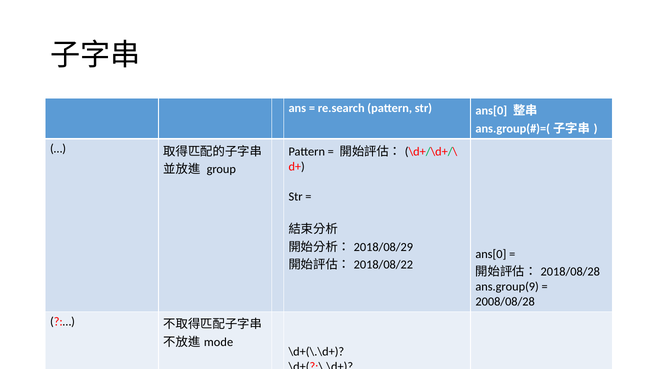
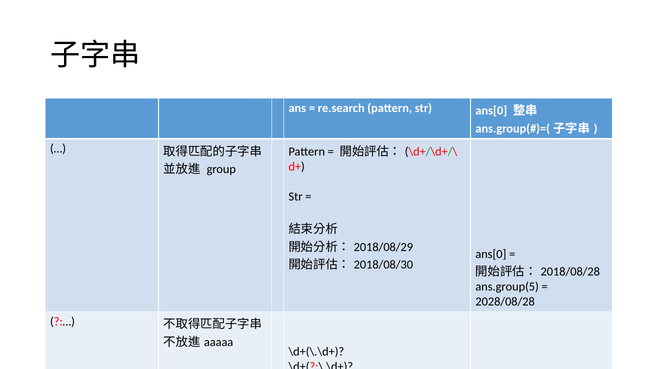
2018/08/22: 2018/08/22 -> 2018/08/30 (383, 265)
ans.group(9: ans.group(9 -> ans.group(5 (507, 287)
2008/08/28: 2008/08/28 -> 2028/08/28 (505, 302)
mode: mode -> aaaaa (219, 343)
